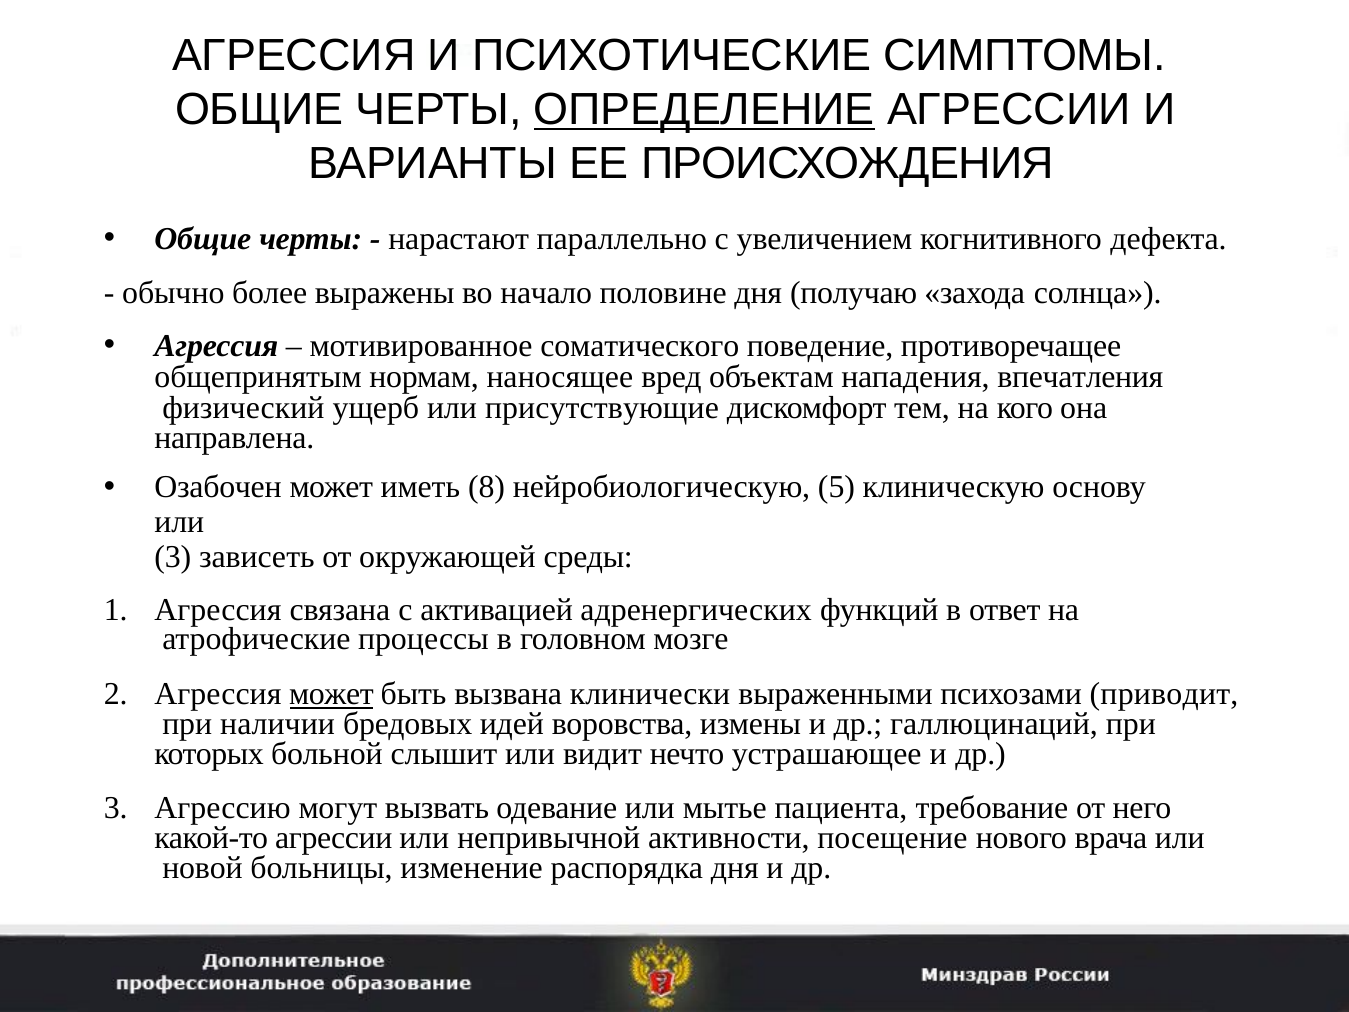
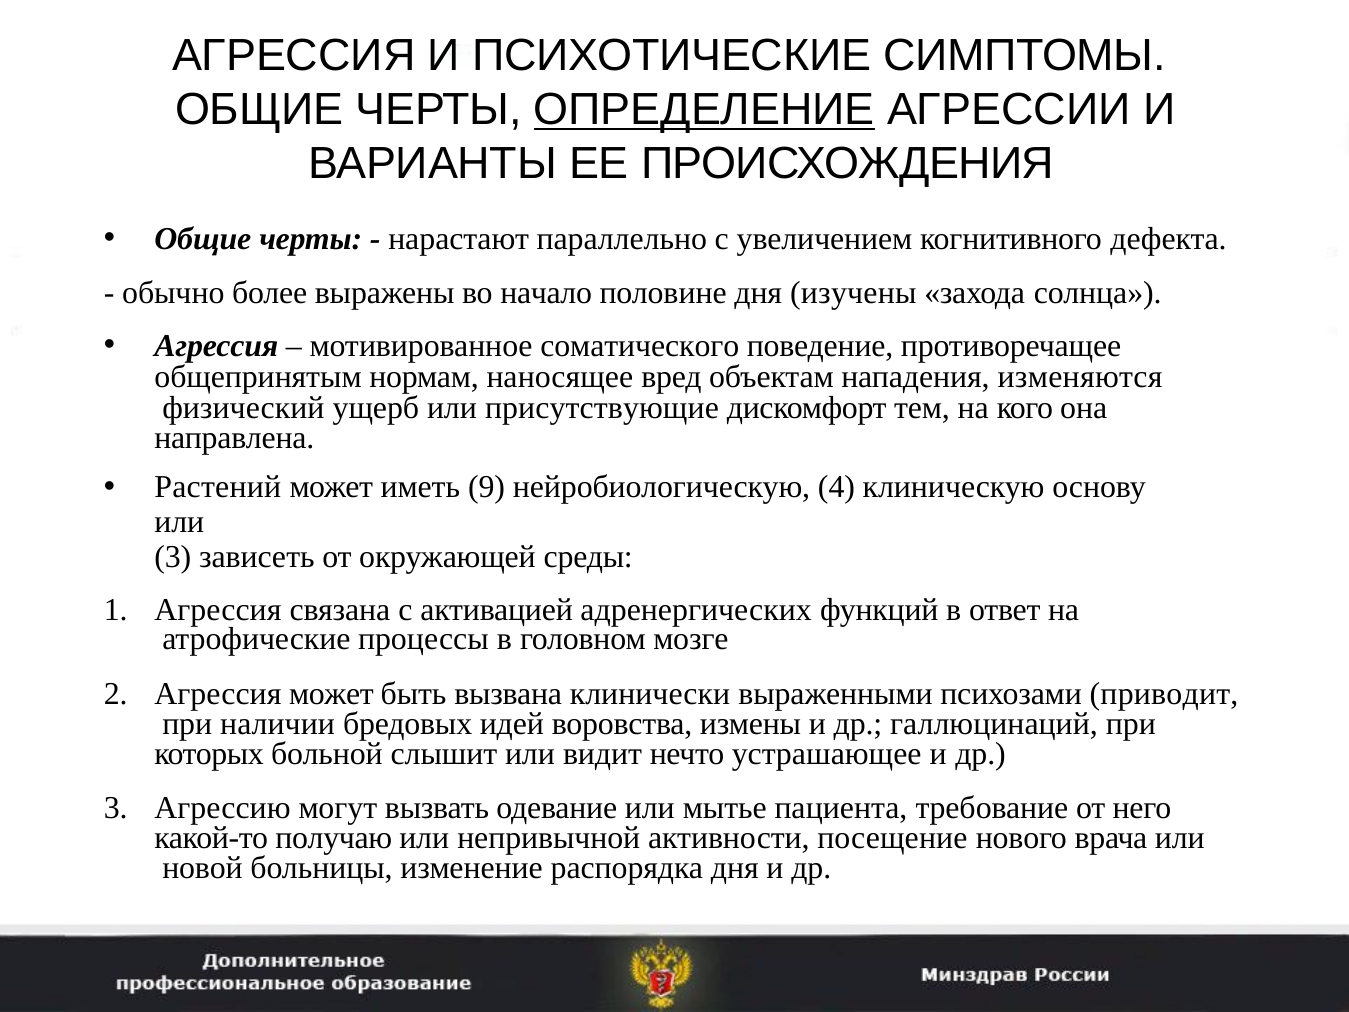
получаю: получаю -> изучены (853, 293)
впечатления: впечатления -> изменяются (1080, 377)
Озабочен: Озабочен -> Растений (218, 487)
8: 8 -> 9 (487, 487)
5: 5 -> 4 (837, 487)
может underline: present -> none (331, 694)
какой-то агрессии: агрессии -> получаю (334, 838)
